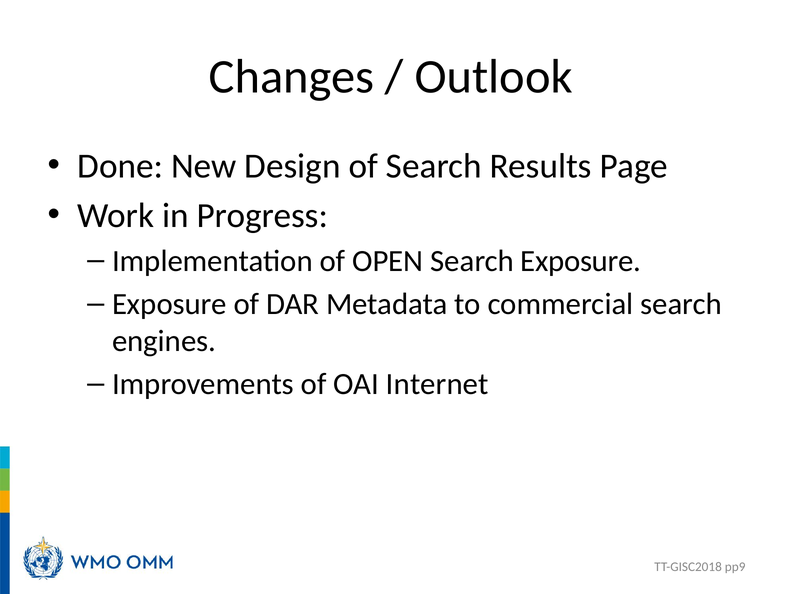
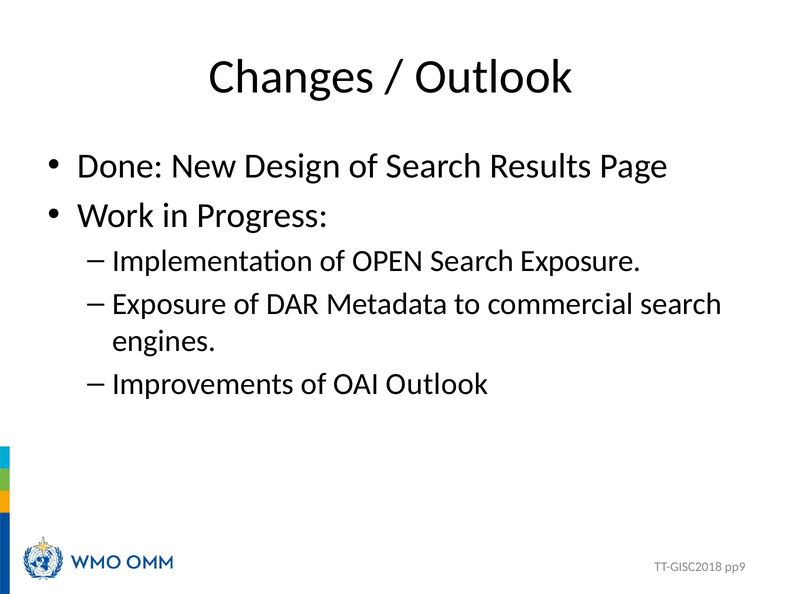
OAI Internet: Internet -> Outlook (437, 385)
